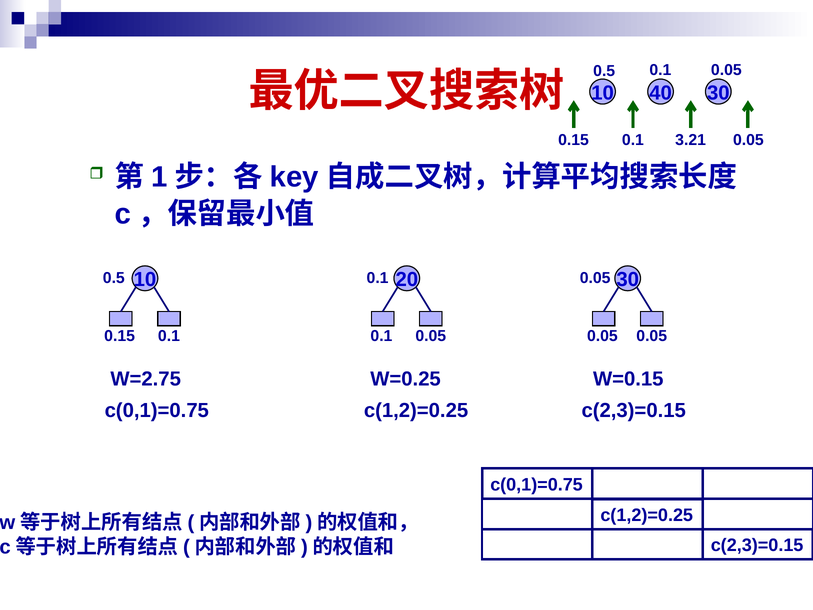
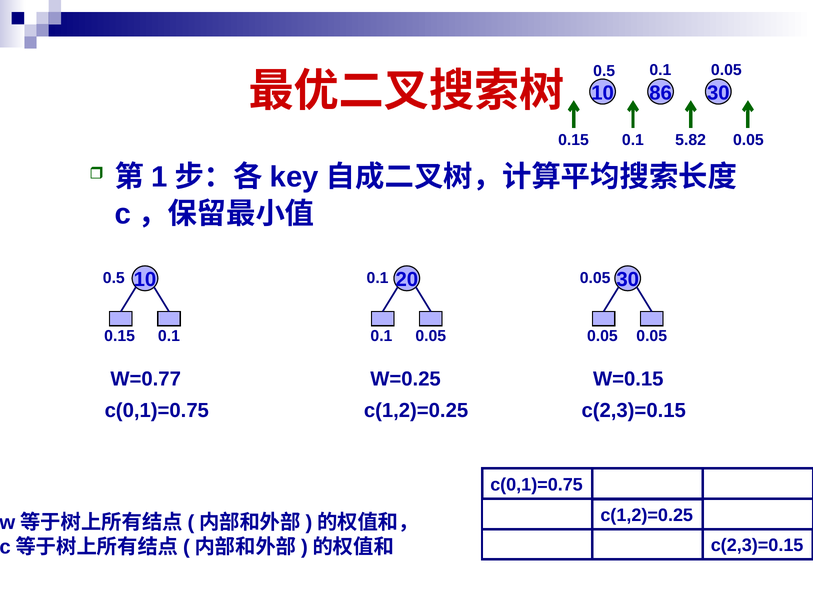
40: 40 -> 86 (661, 93)
3.21: 3.21 -> 5.82 (691, 140)
W=2.75: W=2.75 -> W=0.77 (146, 379)
